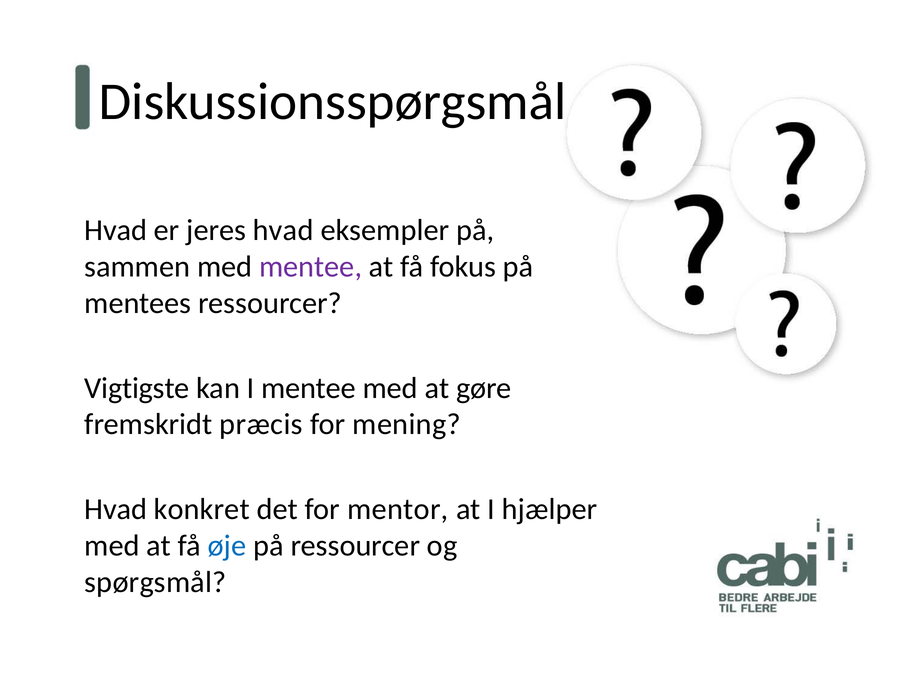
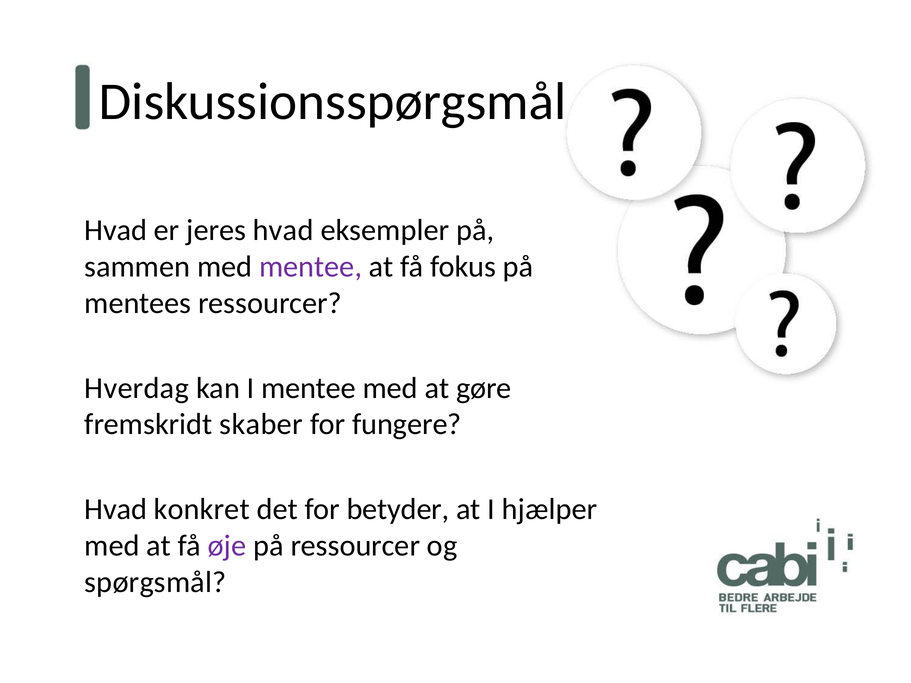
Vigtigste: Vigtigste -> Hverdag (137, 388)
præcis: præcis -> skaber (261, 425)
mening: mening -> fungere (407, 425)
mentor: mentor -> betyder (398, 510)
øje colour: blue -> purple (227, 546)
